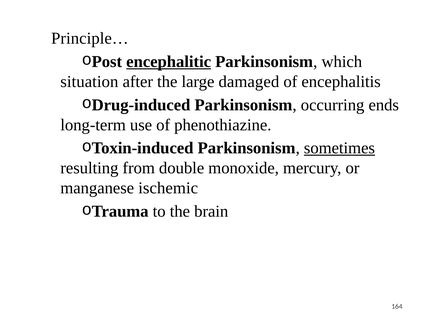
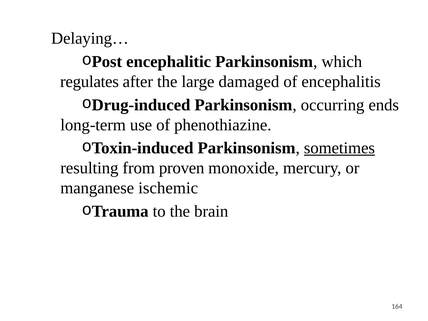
Principle…: Principle… -> Delaying… (90, 38)
encephalitic underline: present -> none (169, 62)
situation: situation -> regulates (90, 82)
double: double -> proven (182, 168)
